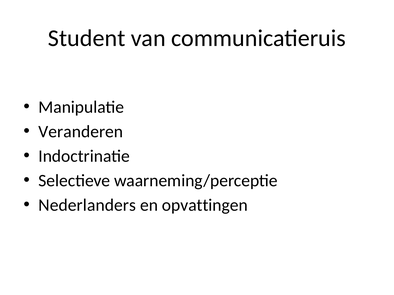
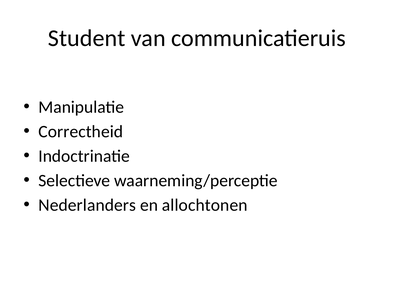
Veranderen: Veranderen -> Correctheid (81, 132)
opvattingen: opvattingen -> allochtonen (205, 205)
